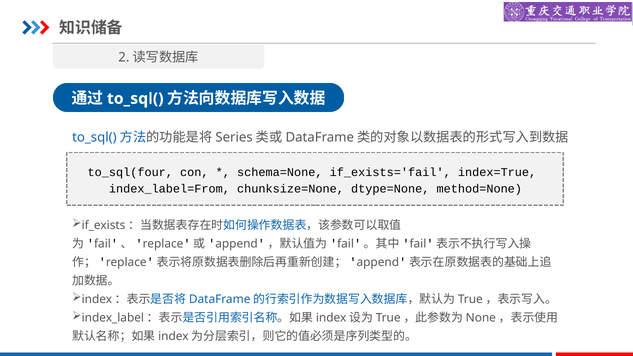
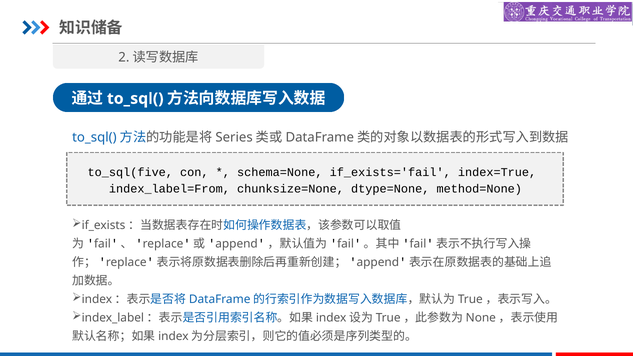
to_sql(four: to_sql(four -> to_sql(five (130, 173)
